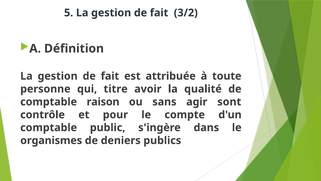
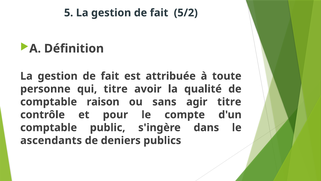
3/2: 3/2 -> 5/2 (186, 13)
agir sont: sont -> titre (229, 102)
organismes: organismes -> ascendants (51, 140)
